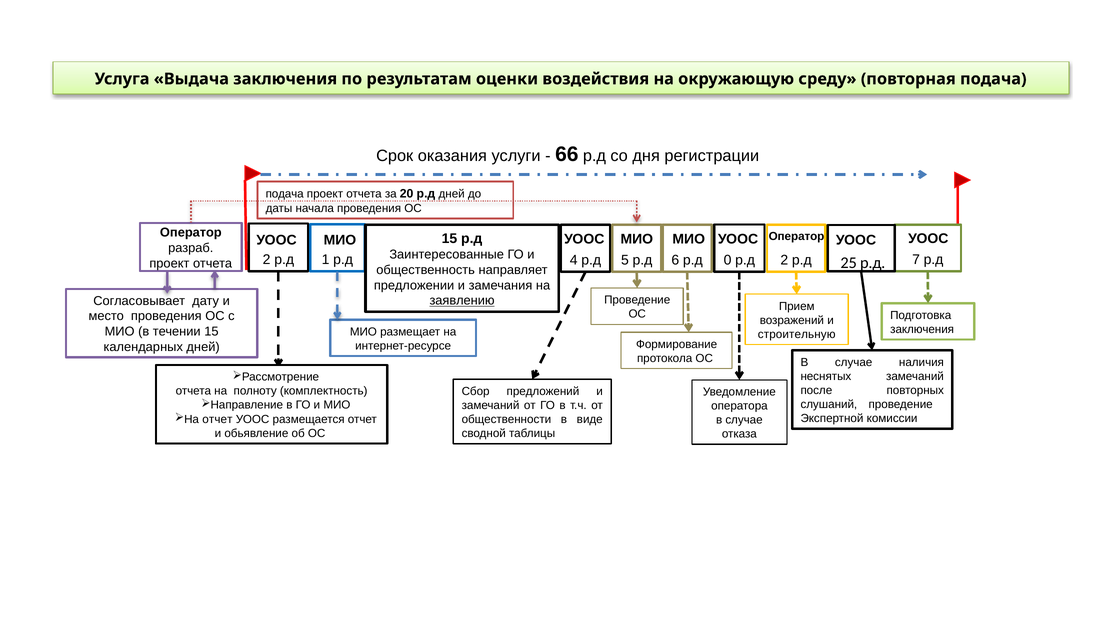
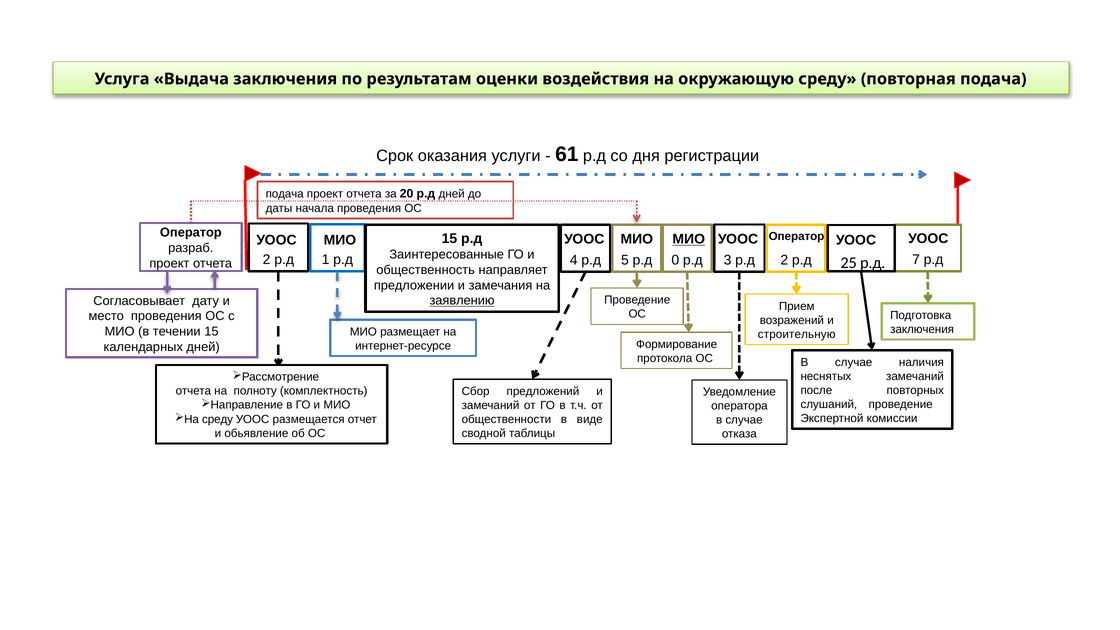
66: 66 -> 61 (567, 154)
МИО underline: none -> present (689, 239)
6: 6 -> 0 (675, 260)
0: 0 -> 3 (728, 260)
отчет: отчет -> среду (218, 419)
